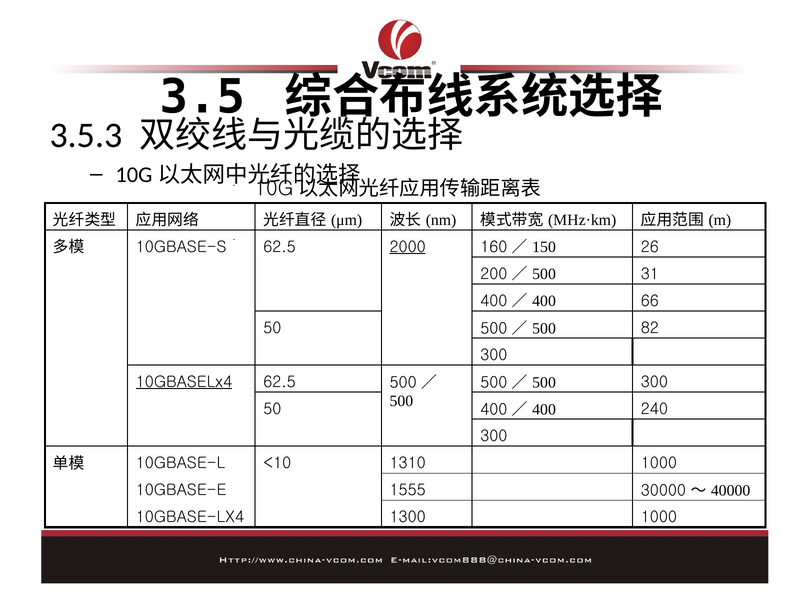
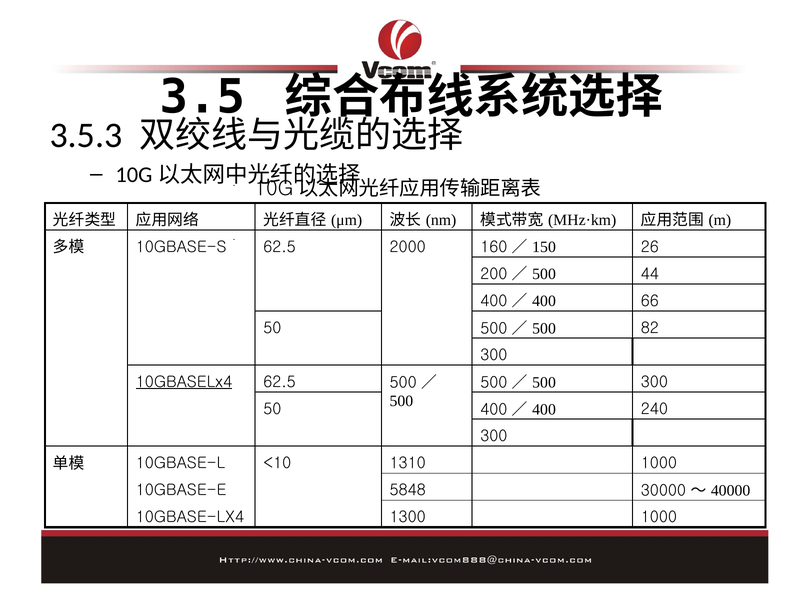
2000 underline: present -> none (408, 247)
31: 31 -> 44 (650, 274)
1555: 1555 -> 5848 (408, 490)
